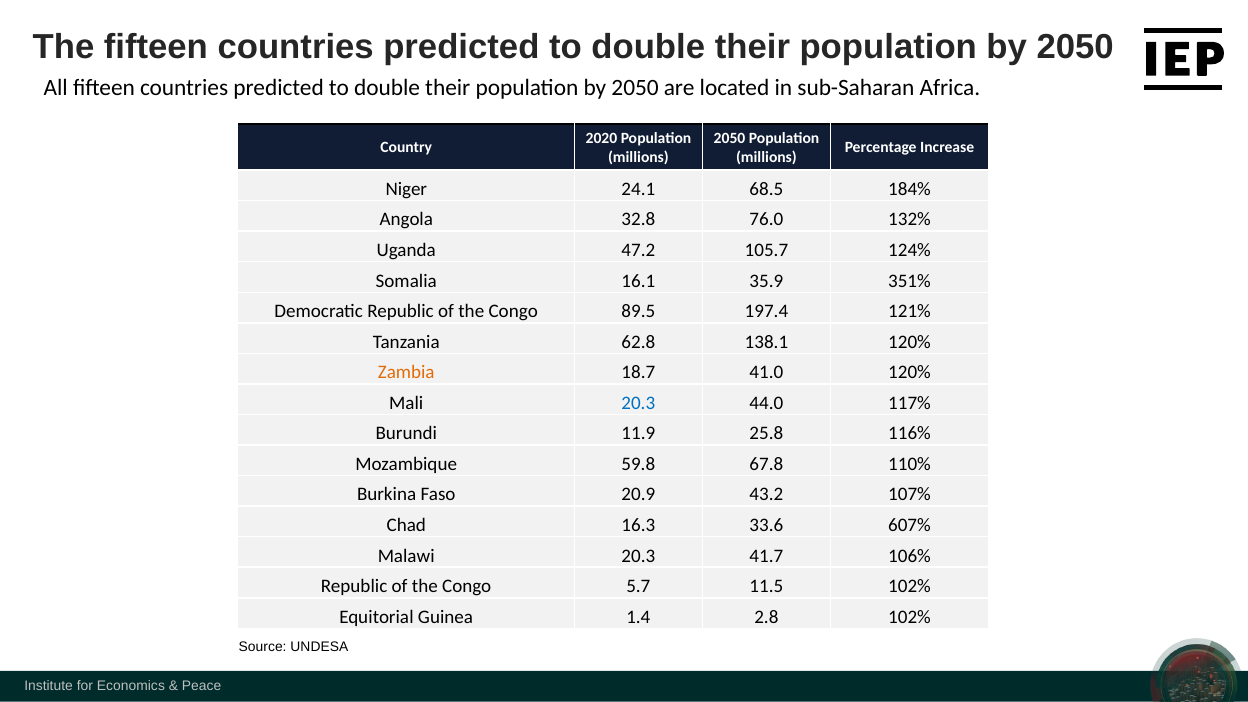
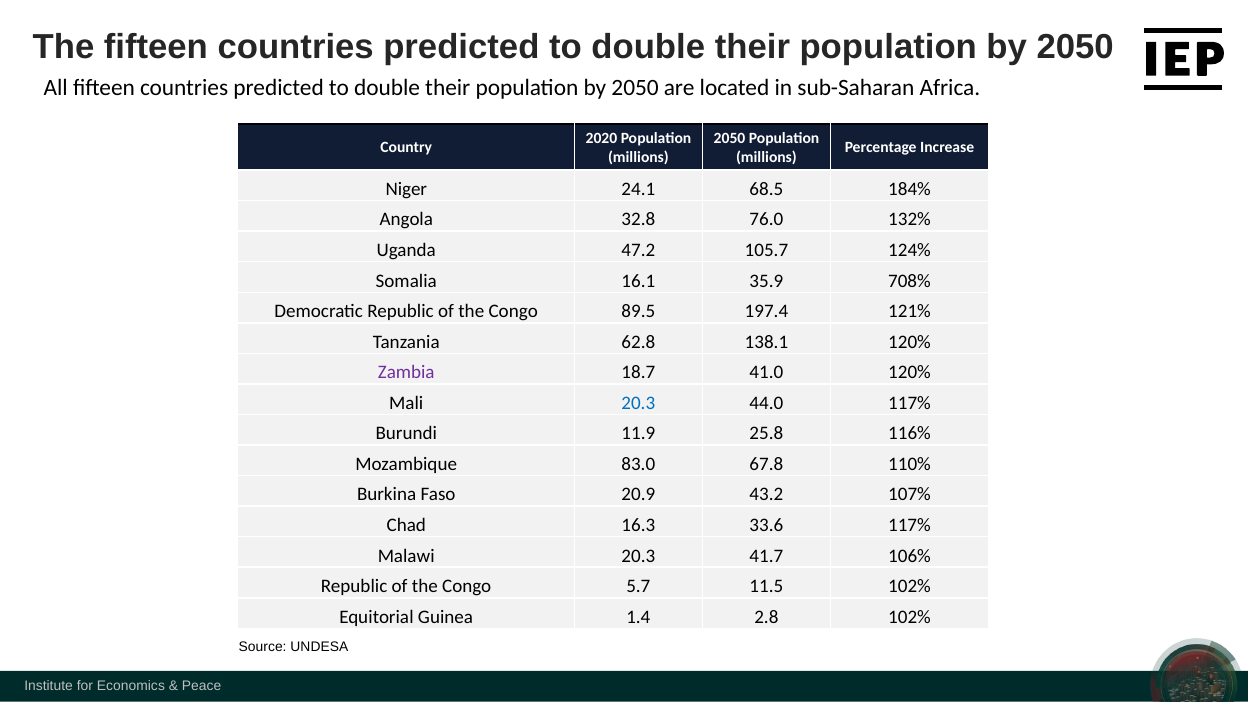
351%: 351% -> 708% (909, 281)
Zambia colour: orange -> purple (406, 373)
59.8: 59.8 -> 83.0 (638, 464)
33.6 607%: 607% -> 117% (909, 525)
